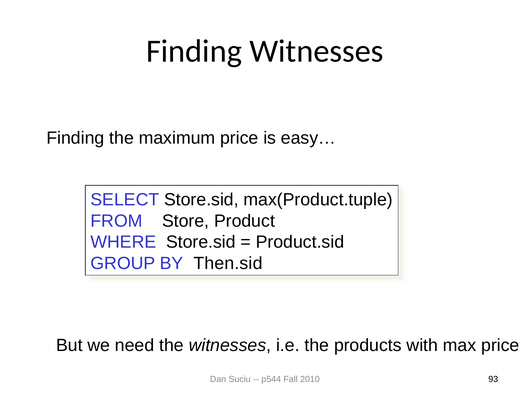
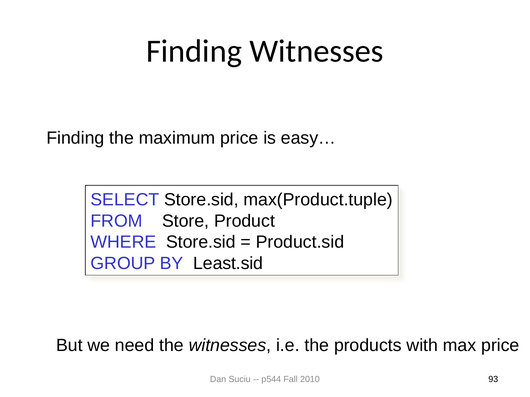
Then.sid: Then.sid -> Least.sid (228, 264)
